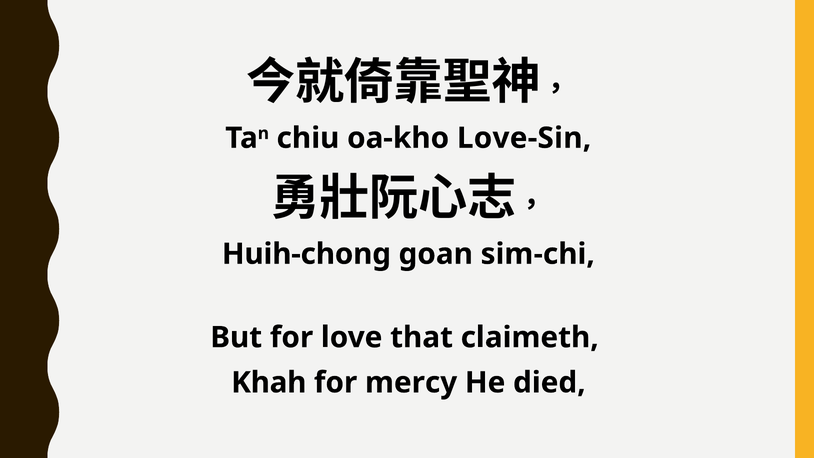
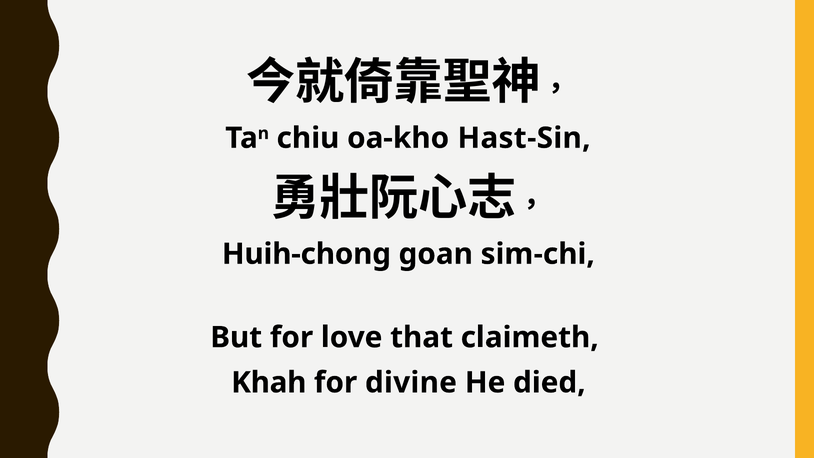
Love-Sin: Love-Sin -> Hast-Sin (524, 138)
mercy: mercy -> divine (411, 382)
